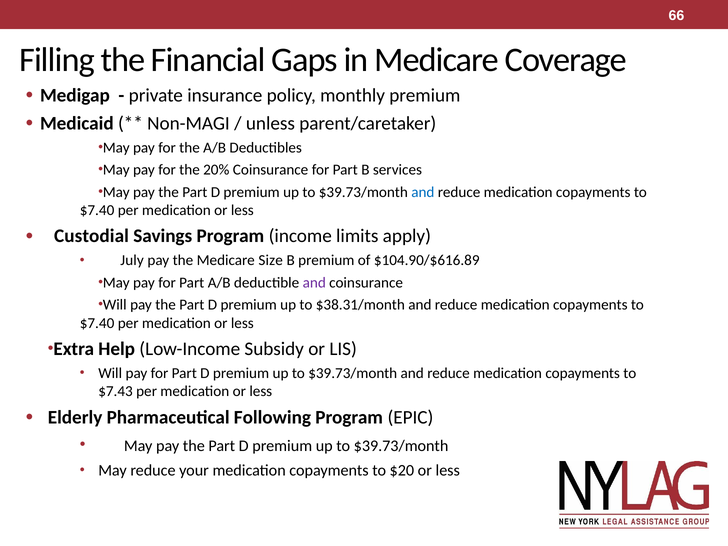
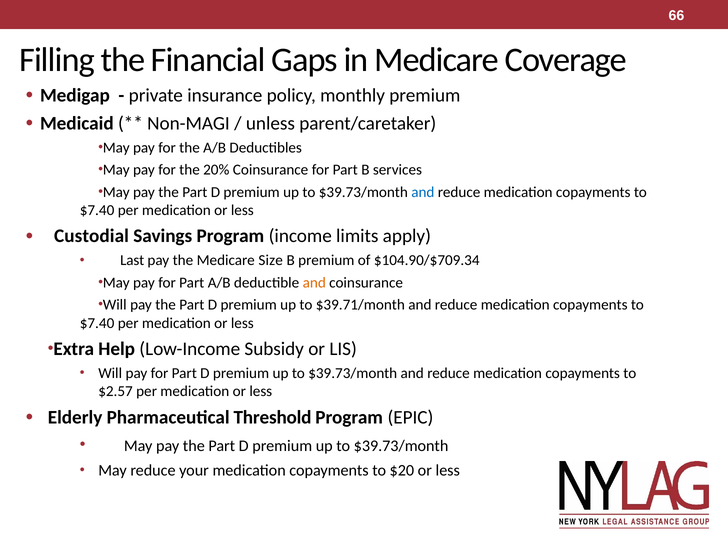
July: July -> Last (132, 260)
$104.90/$616.89: $104.90/$616.89 -> $104.90/$709.34 (427, 260)
and colour: purple -> orange (314, 283)
$38.31/month: $38.31/month -> $39.71/month (360, 305)
$7.43: $7.43 -> $2.57 (116, 391)
Following: Following -> Threshold (273, 417)
